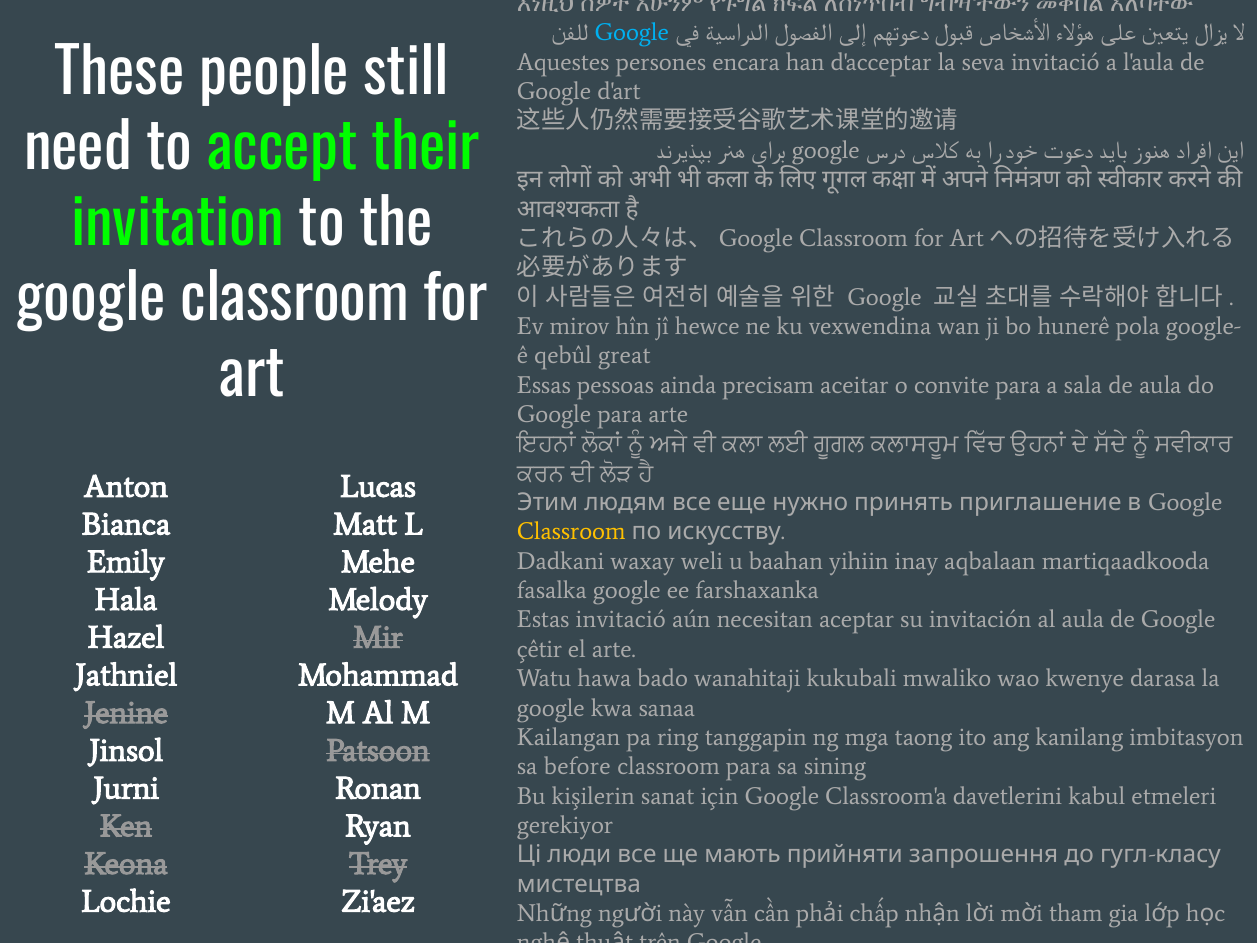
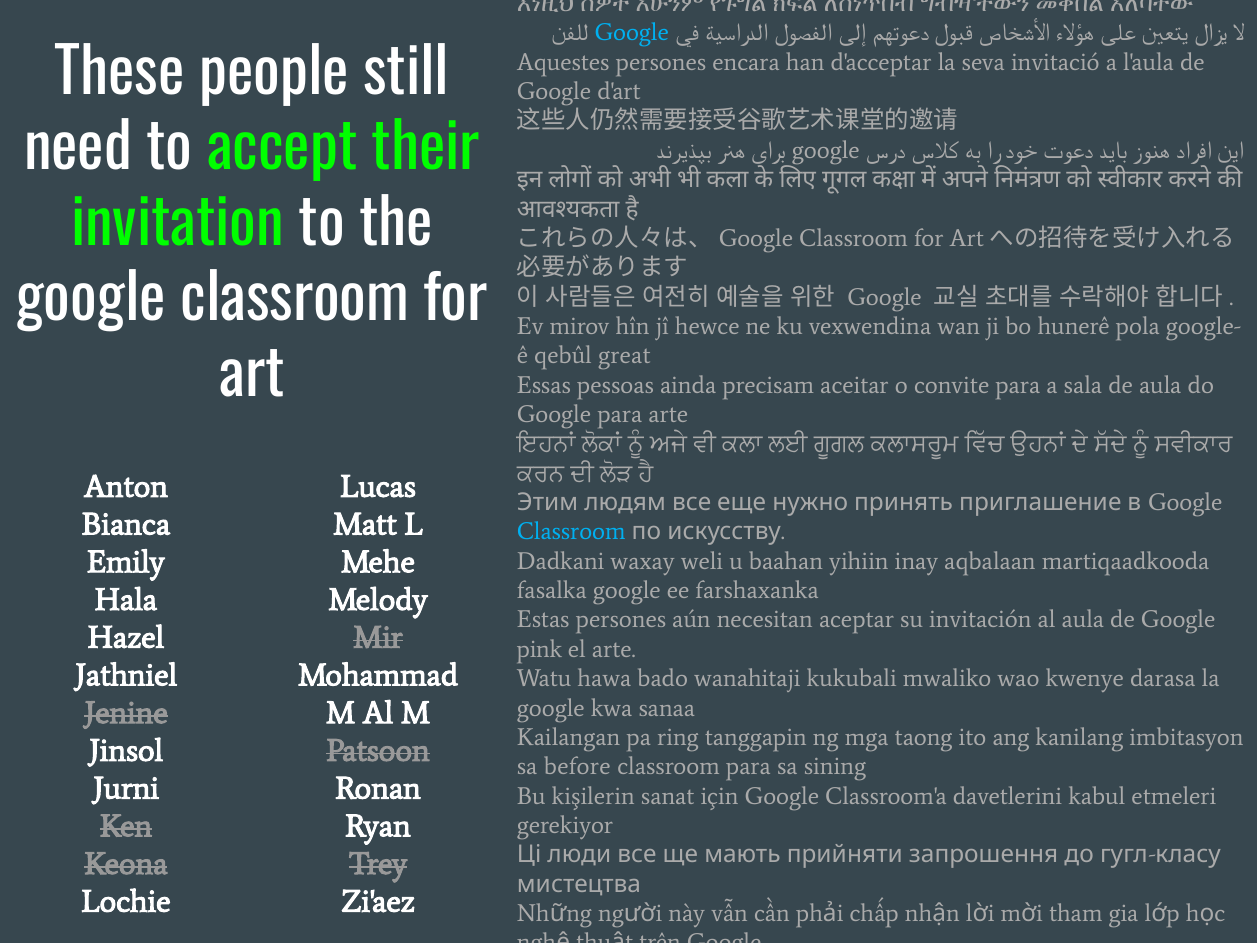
Classroom colour: yellow -> light blue (571, 532)
Estas invitació: invitació -> persones (621, 620)
çêtir: çêtir -> pink (539, 649)
